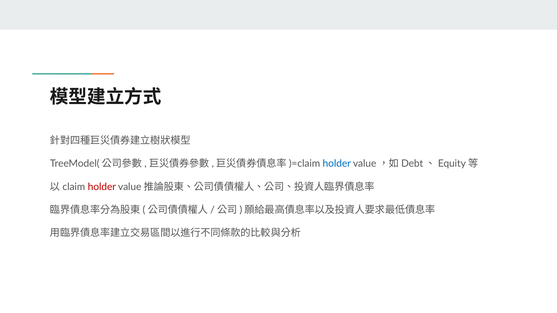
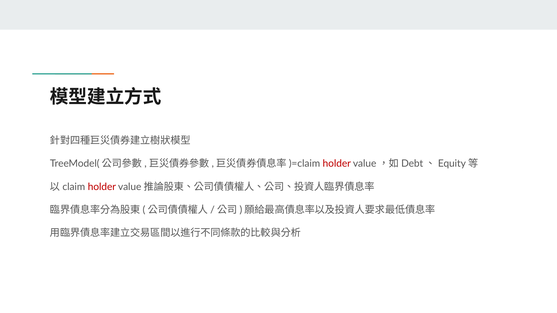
holder colour: blue -> red (337, 164)
